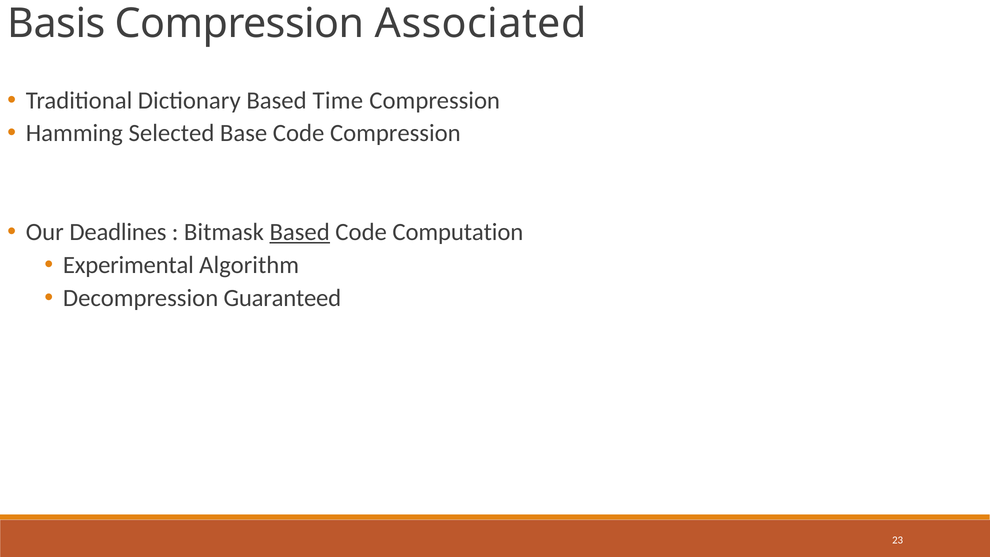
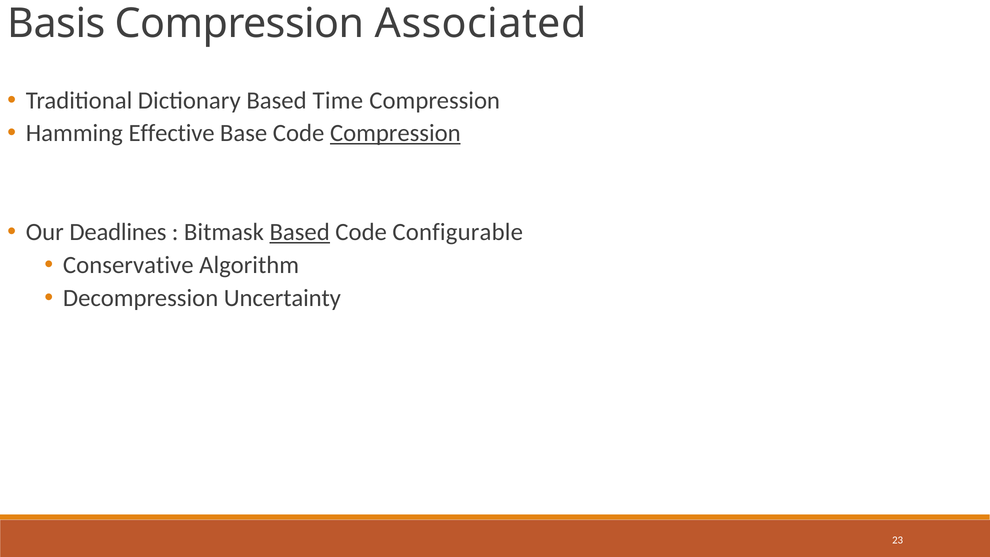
Selected: Selected -> Effective (172, 133)
Compression underline: none -> present (395, 133)
Computation: Computation -> Configurable (458, 232)
Experimental: Experimental -> Conservative (128, 265)
Guaranteed: Guaranteed -> Uncertainty (282, 298)
